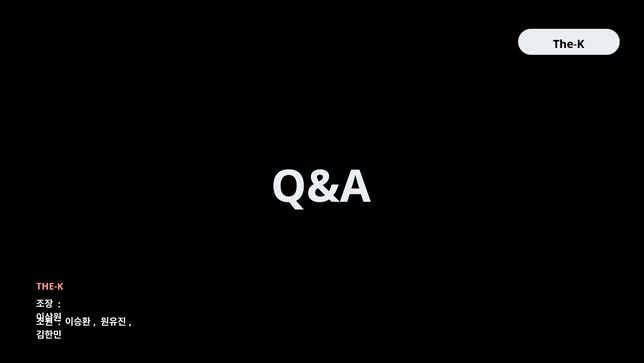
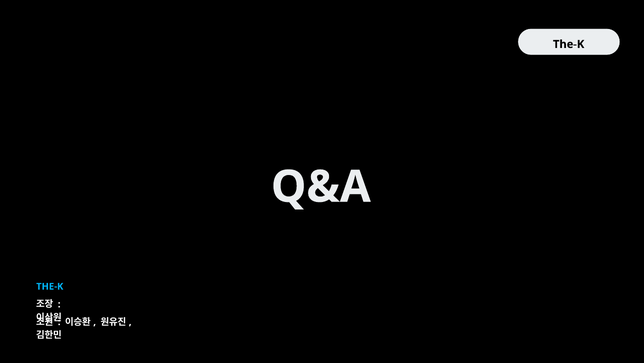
THE-K colour: pink -> light blue (50, 286)
